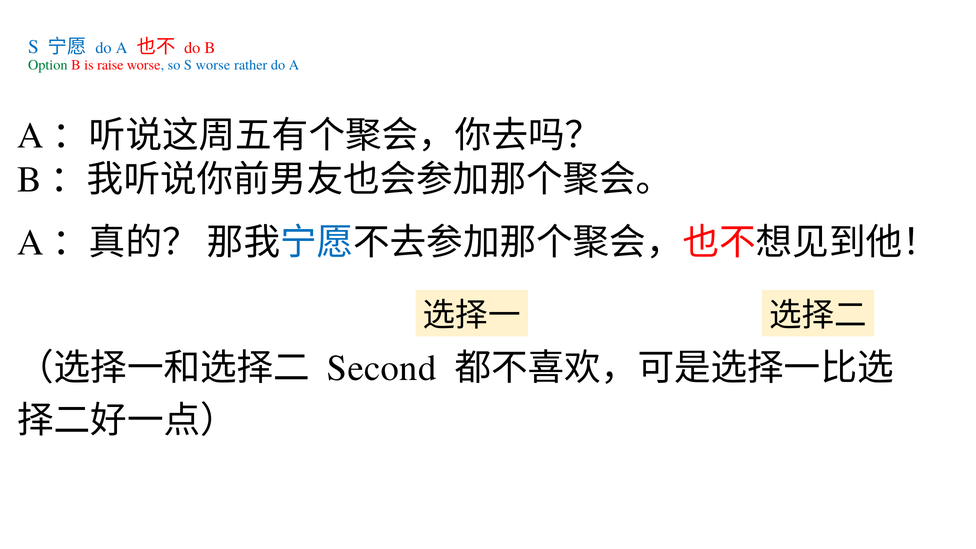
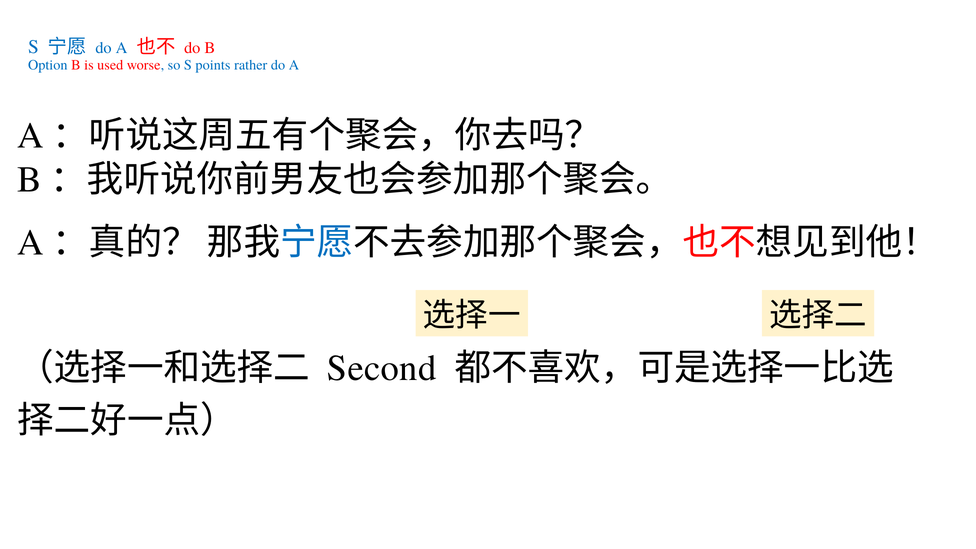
Option colour: green -> blue (48, 65)
raise: raise -> used (110, 65)
S worse: worse -> points (213, 65)
